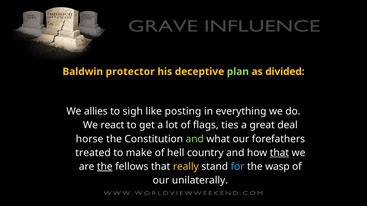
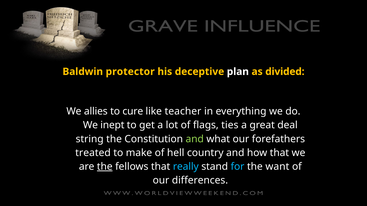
plan colour: light green -> white (238, 72)
sigh: sigh -> cure (133, 112)
posting: posting -> teacher (183, 112)
react: react -> inept (112, 125)
horse: horse -> string (90, 139)
that underline: present -> none (279, 153)
really colour: yellow -> light blue (186, 167)
wasp: wasp -> want (277, 167)
unilaterally: unilaterally -> differences (200, 181)
